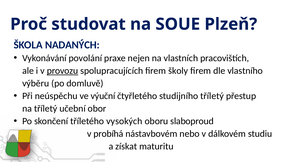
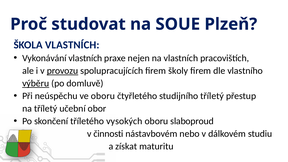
ŠKOLA NADANÝCH: NADANÝCH -> VLASTNÍCH (72, 45)
Vykonávání povolání: povolání -> vlastních (85, 58)
výběru underline: none -> present (36, 83)
ve výuční: výuční -> oboru (103, 96)
probíhá: probíhá -> činnosti (108, 134)
